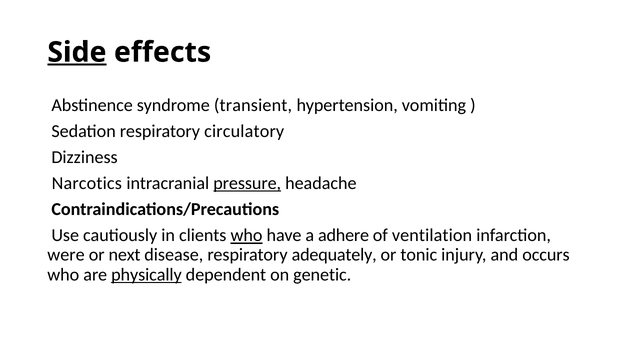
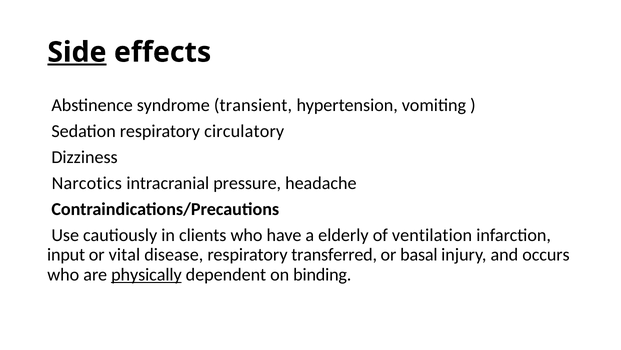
pressure underline: present -> none (247, 183)
who underline: present -> none (246, 235)
adhere: adhere -> elderly (343, 235)
were: were -> input (66, 254)
next: next -> vital (124, 254)
adequately: adequately -> transferred (334, 254)
tonic: tonic -> basal (419, 254)
genetic: genetic -> binding (322, 274)
